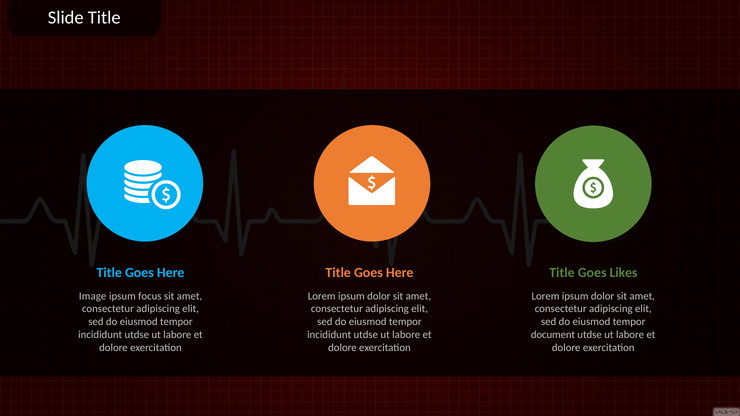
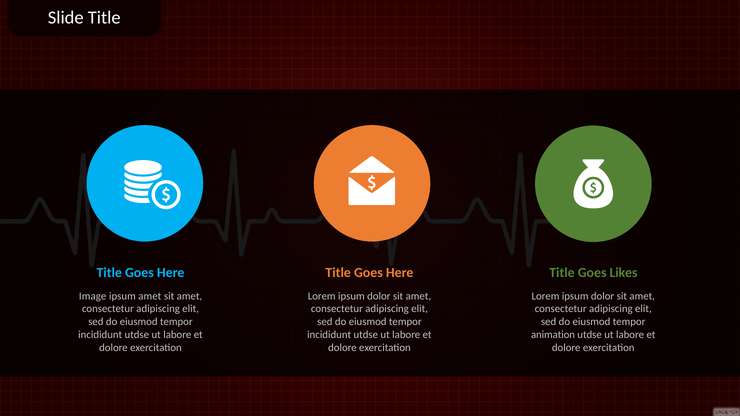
ipsum focus: focus -> amet (150, 296)
document: document -> animation (553, 335)
